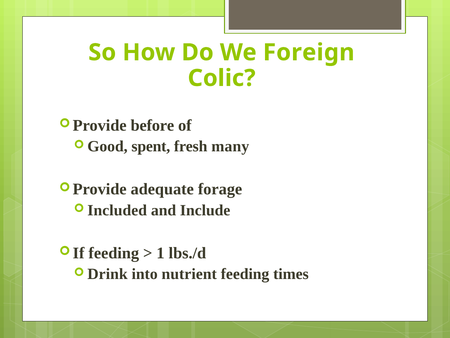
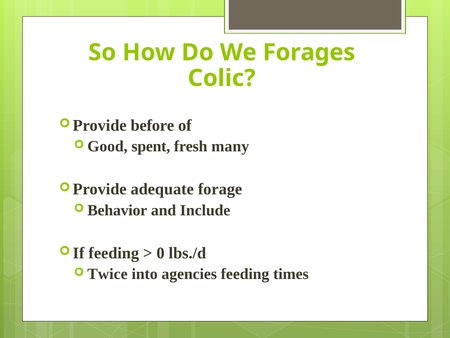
Foreign: Foreign -> Forages (309, 52)
Included: Included -> Behavior (117, 210)
1: 1 -> 0 (161, 253)
Drink: Drink -> Twice (108, 274)
nutrient: nutrient -> agencies (189, 274)
